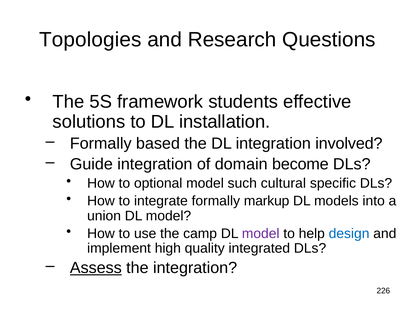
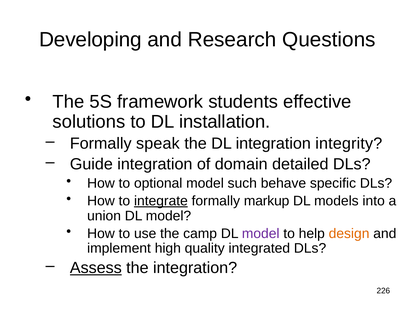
Topologies: Topologies -> Developing (90, 40)
based: based -> speak (158, 144)
involved: involved -> integrity (349, 144)
become: become -> detailed (300, 164)
cultural: cultural -> behave (283, 183)
integrate underline: none -> present (161, 201)
design colour: blue -> orange (349, 234)
